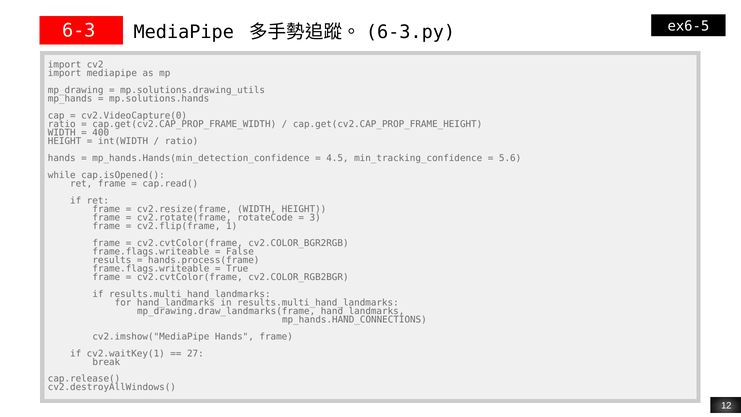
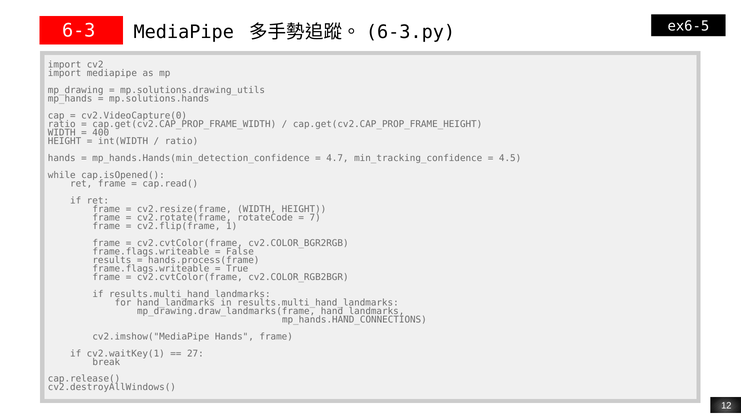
4.5: 4.5 -> 4.7 (337, 158)
5.6: 5.6 -> 4.5 (510, 158)
3: 3 -> 7 (315, 217)
